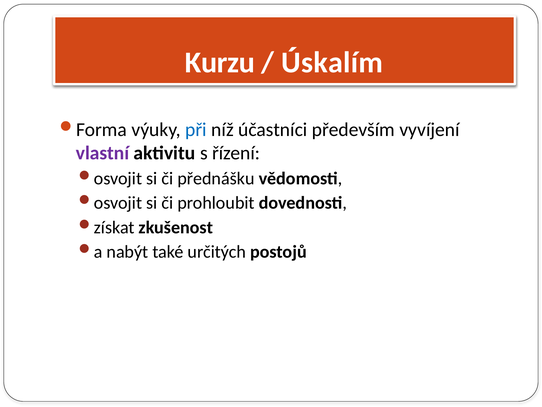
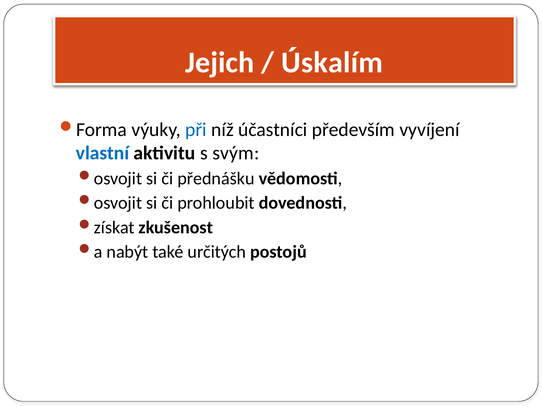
Kurzu: Kurzu -> Jejich (220, 63)
vlastní colour: purple -> blue (102, 153)
řízení: řízení -> svým (236, 153)
